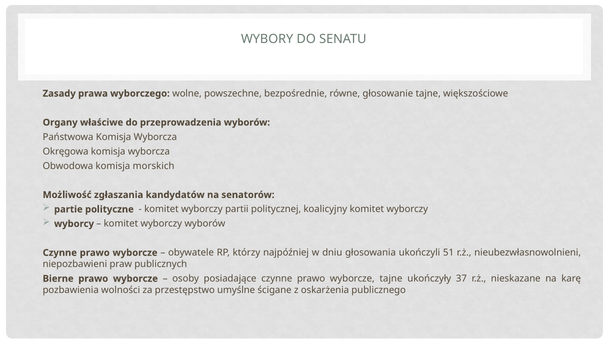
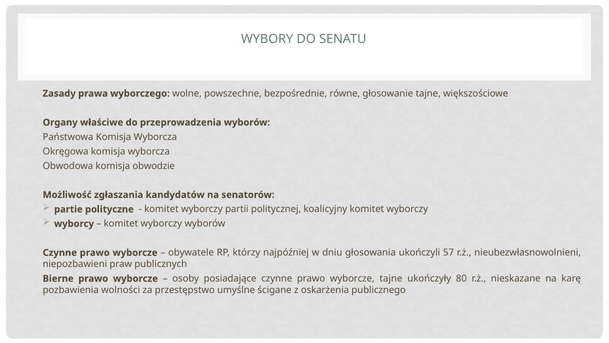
morskich: morskich -> obwodzie (154, 166)
51: 51 -> 57 (449, 252)
37: 37 -> 80 (461, 278)
